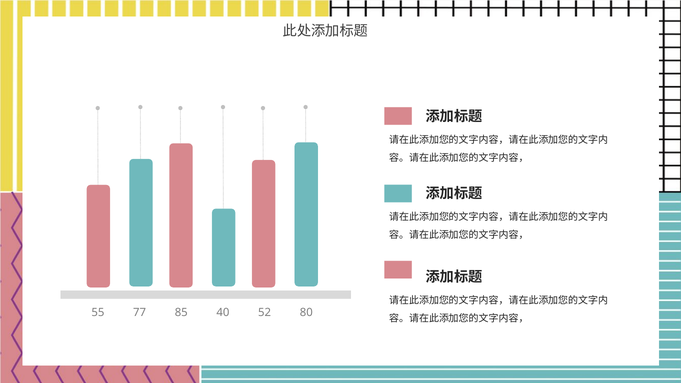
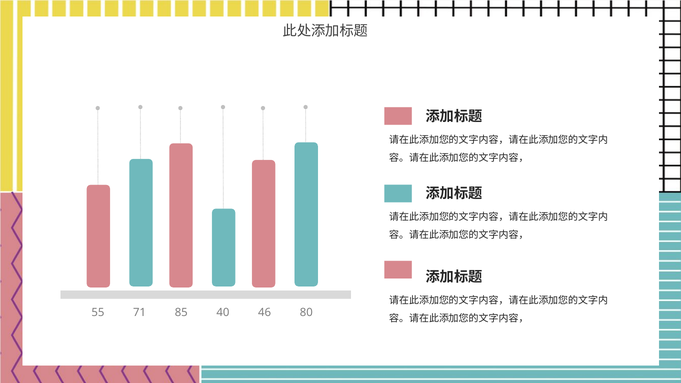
77: 77 -> 71 (140, 312)
52: 52 -> 46 (265, 312)
